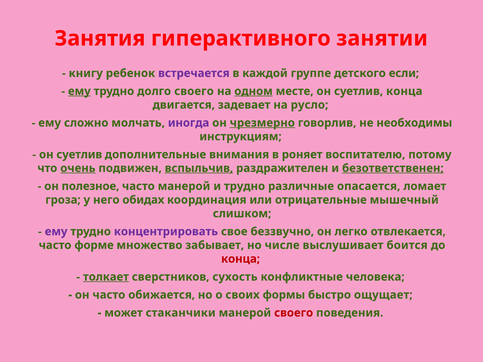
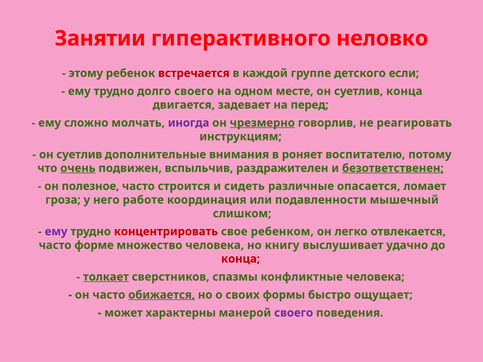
Занятия: Занятия -> Занятии (100, 38)
занятии: занятии -> неловко (382, 38)
книгу: книгу -> этому (86, 73)
встречается colour: purple -> red (194, 73)
ему underline: present -> none (79, 91)
одном underline: present -> none (254, 91)
русло: русло -> перед (310, 105)
необходимы: необходимы -> реагировать (414, 123)
вспыльчив underline: present -> none (199, 168)
часто манерой: манерой -> строится (184, 186)
и трудно: трудно -> сидеть (244, 186)
обидах: обидах -> работе (143, 200)
отрицательные: отрицательные -> подавленности (321, 200)
концентрировать colour: purple -> red (166, 232)
беззвучно: беззвучно -> ребенком (282, 232)
множество забывает: забывает -> человека (215, 245)
числе: числе -> книгу (282, 245)
боится: боится -> удачно (407, 245)
сухость: сухость -> спазмы (235, 277)
обижается underline: none -> present (162, 295)
стаканчики: стаканчики -> характерны (181, 313)
своего colour: red -> purple (294, 313)
